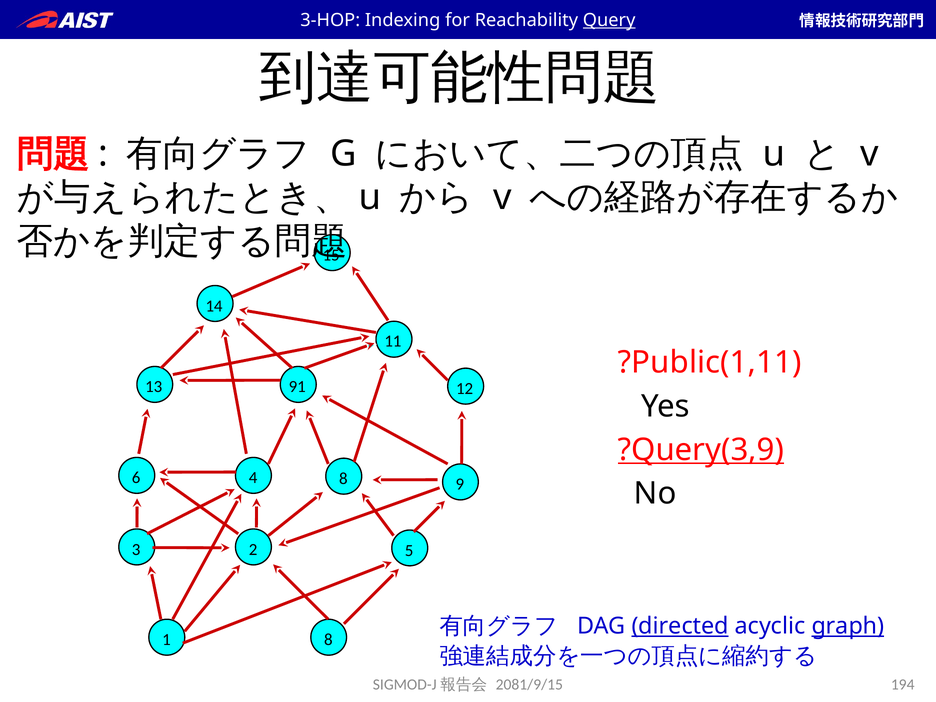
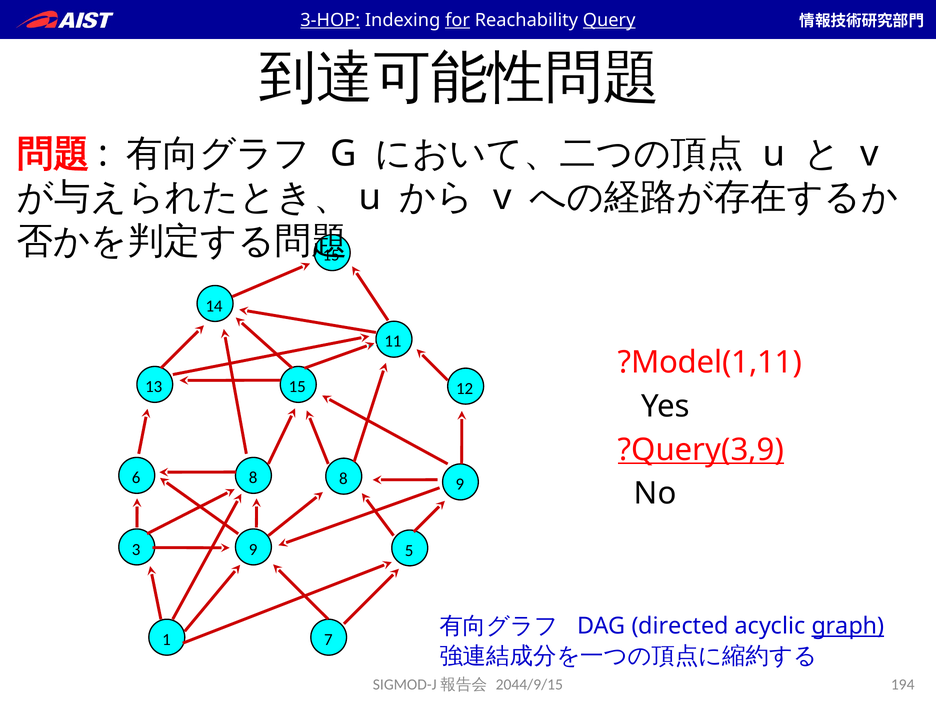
3-HOP underline: none -> present (330, 20)
for underline: none -> present (458, 20)
?Public(1,11: ?Public(1,11 -> ?Model(1,11 (710, 363)
13 91: 91 -> 15 (297, 387)
6 4: 4 -> 8 (253, 478)
3 2: 2 -> 9 (253, 550)
directed underline: present -> none (680, 626)
1 8: 8 -> 7 (328, 640)
2081/9/15: 2081/9/15 -> 2044/9/15 (529, 685)
